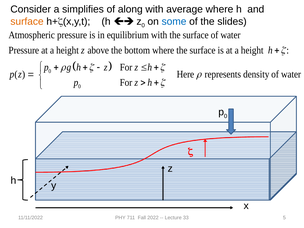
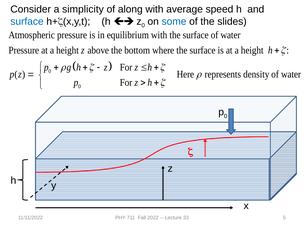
simplifies: simplifies -> simplicity (83, 9)
average where: where -> speed (219, 9)
surface colour: orange -> blue (27, 22)
